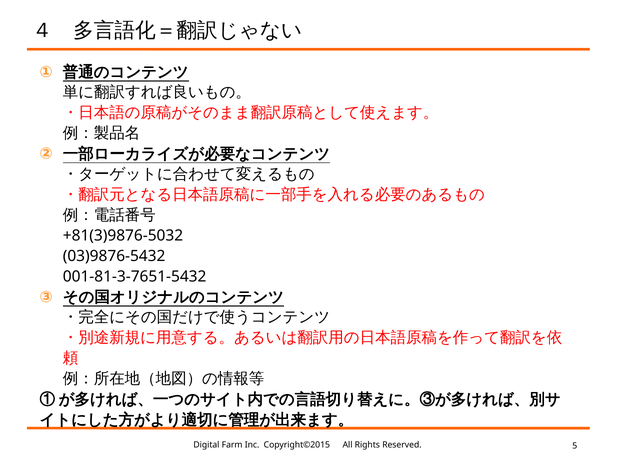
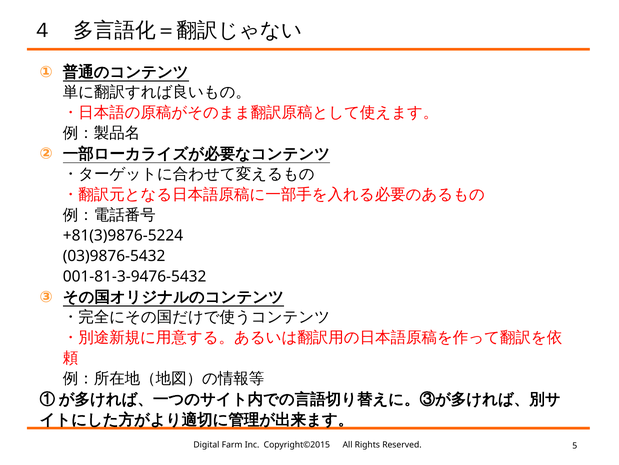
+81(3)9876-5032: +81(3)9876-5032 -> +81(3)9876-5224 (123, 235)
001-81-3-7651-5432: 001-81-3-7651-5432 -> 001-81-3-9476-5432 (135, 276)
